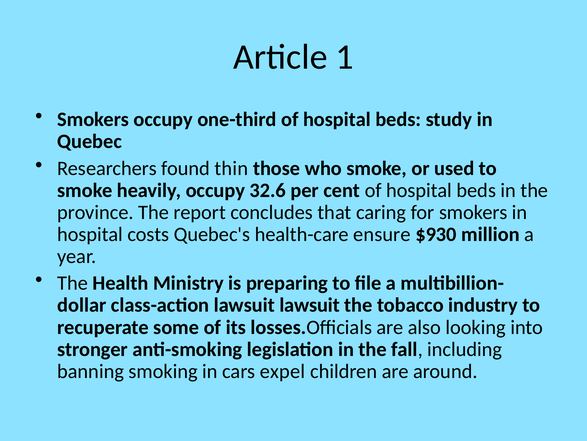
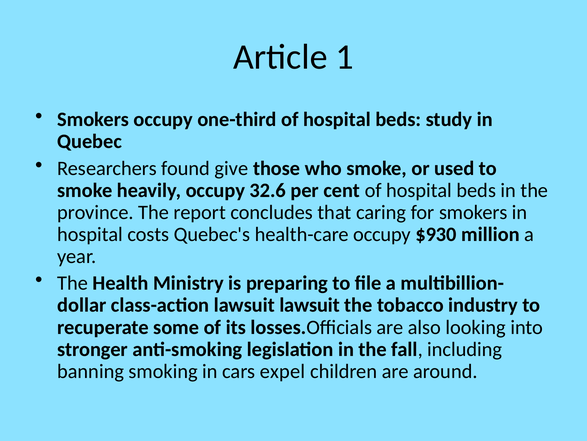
thin: thin -> give (231, 168)
health-care ensure: ensure -> occupy (382, 234)
